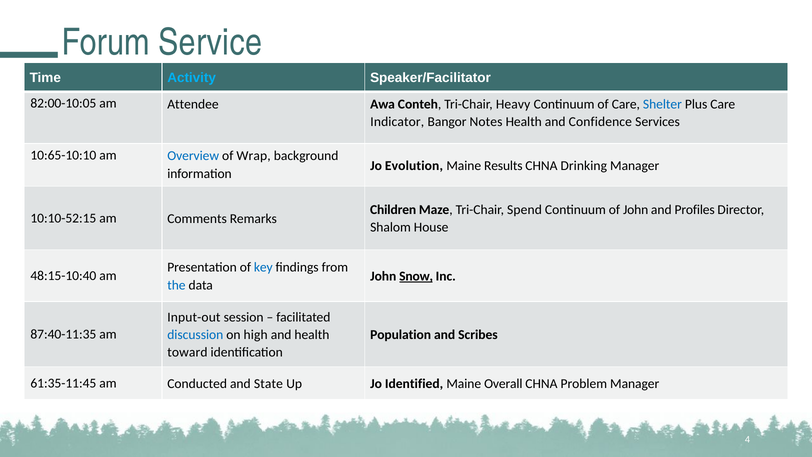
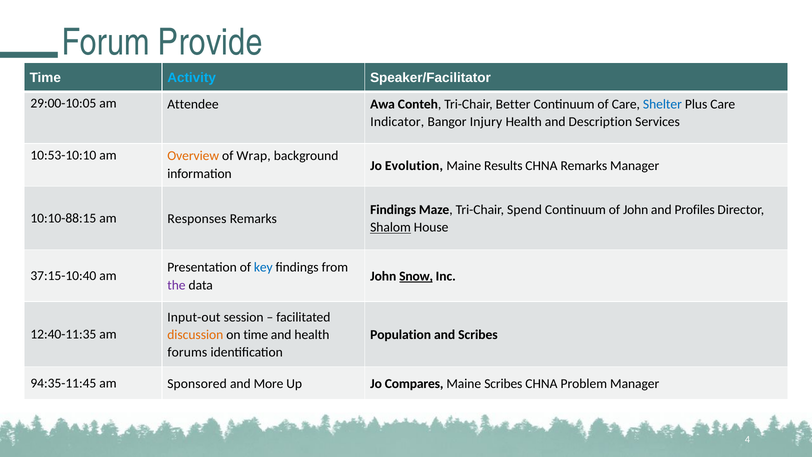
Service: Service -> Provide (210, 42)
82:00-10:05: 82:00-10:05 -> 29:00-10:05 (63, 103)
Heavy: Heavy -> Better (513, 104)
Notes: Notes -> Injury (486, 122)
Confidence: Confidence -> Description (600, 122)
10:65-10:10: 10:65-10:10 -> 10:53-10:10 (63, 155)
Overview colour: blue -> orange (193, 156)
CHNA Drinking: Drinking -> Remarks (584, 166)
Children: Children -> Findings (393, 210)
10:10-52:15: 10:10-52:15 -> 10:10-88:15 (63, 218)
Comments: Comments -> Responses (197, 219)
Shalom underline: none -> present (391, 227)
48:15-10:40: 48:15-10:40 -> 37:15-10:40 (63, 276)
the colour: blue -> purple (176, 285)
87:40-11:35: 87:40-11:35 -> 12:40-11:35 (63, 334)
discussion colour: blue -> orange (195, 335)
on high: high -> time (256, 335)
toward: toward -> forums (187, 352)
61:35-11:45: 61:35-11:45 -> 94:35-11:45 (63, 383)
Conducted: Conducted -> Sponsored (197, 384)
State: State -> More (269, 384)
Identified: Identified -> Compares (414, 384)
Maine Overall: Overall -> Scribes (503, 384)
